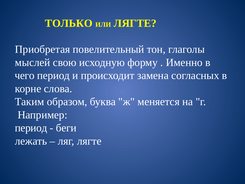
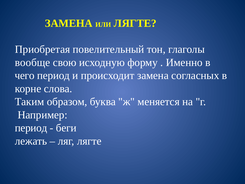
ТОЛЬКО: ТОЛЬКО -> ЗАМЕНА (69, 23)
мыслей: мыслей -> вообще (33, 62)
